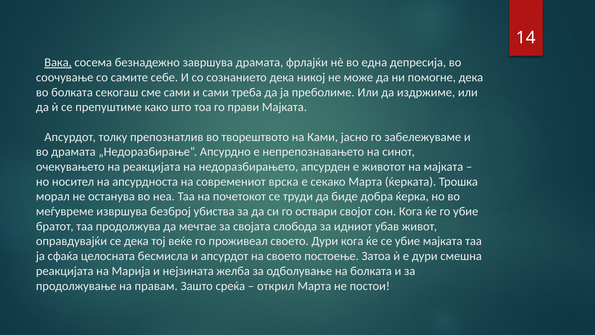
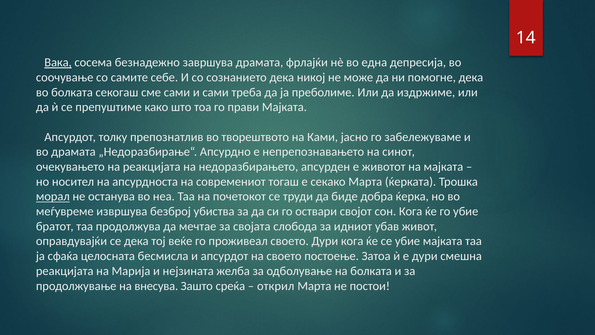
врска: врска -> тогаш (284, 181)
морал underline: none -> present (53, 196)
правам: правам -> внесува (156, 286)
